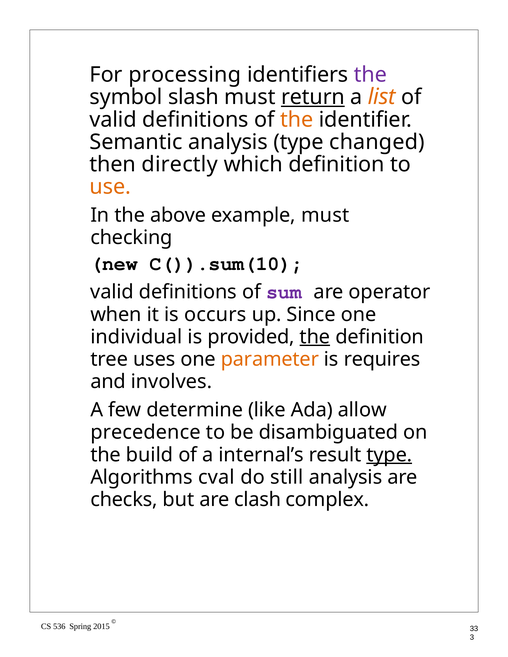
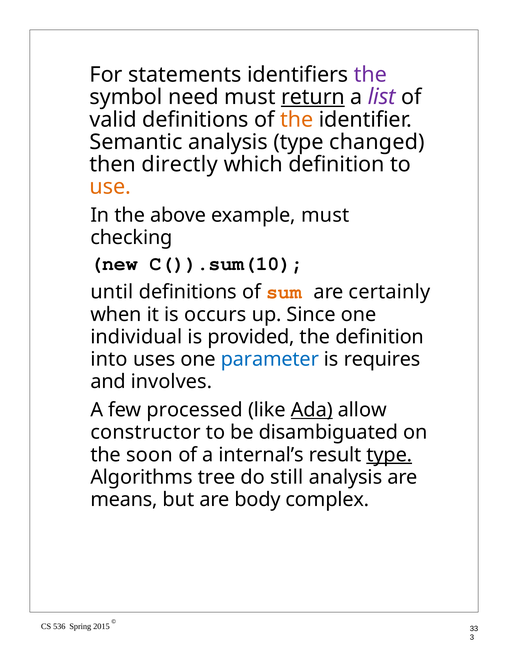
processing: processing -> statements (185, 75)
slash: slash -> need (193, 97)
list colour: orange -> purple (382, 97)
valid: valid -> until (112, 292)
sum colour: purple -> orange (284, 292)
operator: operator -> certainly (389, 292)
the underline: present -> none (315, 337)
tree: tree -> into (109, 359)
parameter colour: orange -> blue (270, 359)
determine: determine -> processed (195, 410)
Ada underline: none -> present (312, 410)
precedence: precedence -> constructor (145, 433)
build: build -> soon (149, 455)
cval: cval -> tree (217, 477)
checks: checks -> means (124, 500)
clash: clash -> body (258, 500)
